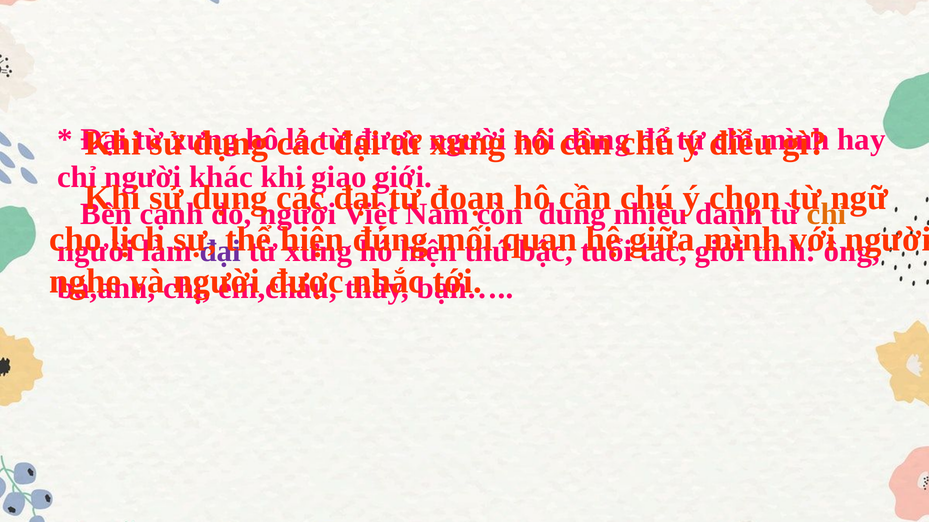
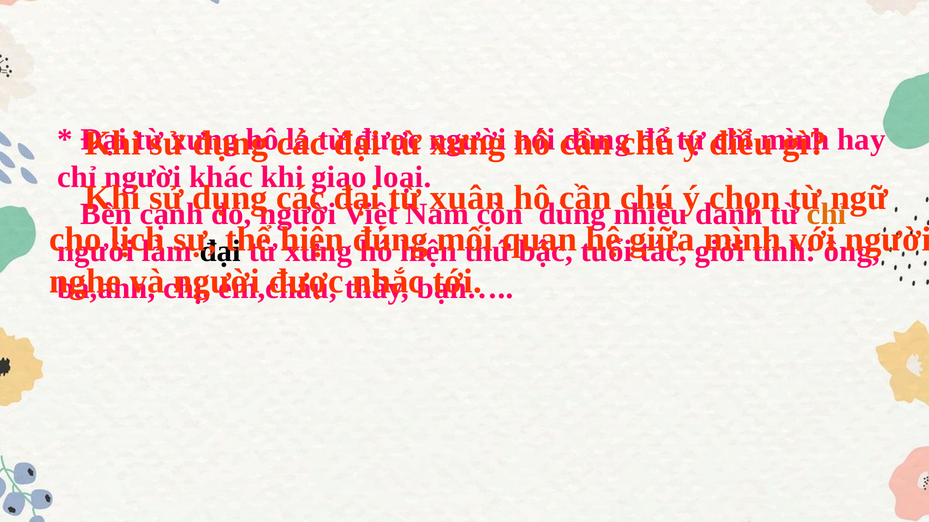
giao giới: giới -> loại (403, 177)
đoạn: đoạn -> xuân (467, 198)
đại colour: purple -> black (220, 251)
